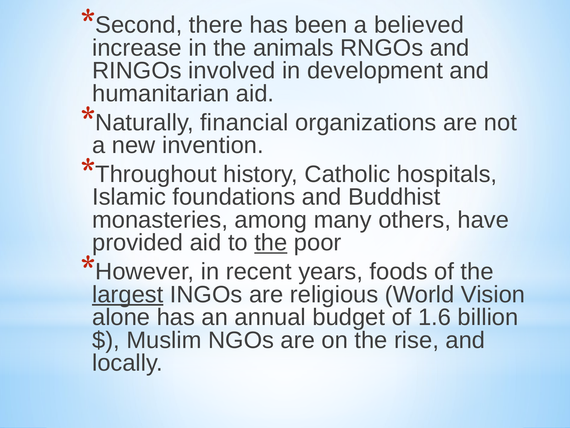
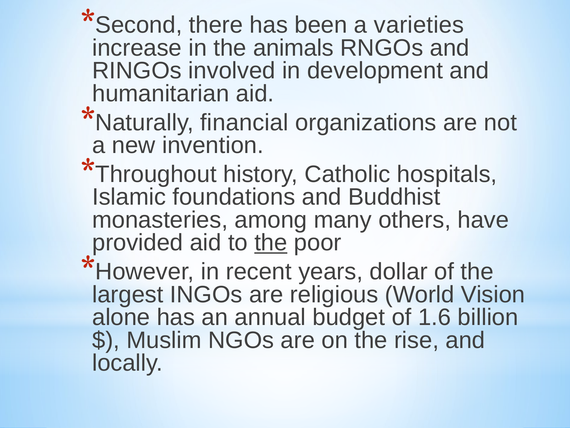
believed: believed -> varieties (419, 25)
foods: foods -> dollar (399, 271)
largest underline: present -> none (128, 294)
